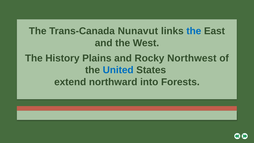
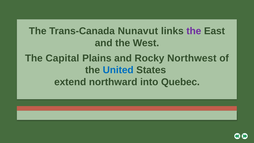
the colour: blue -> purple (194, 31)
History: History -> Capital (62, 58)
Forests: Forests -> Quebec (180, 82)
